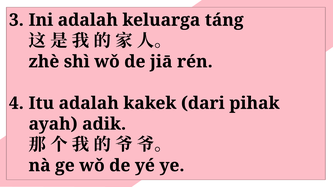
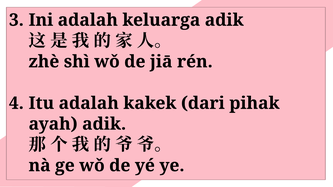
keluarga táng: táng -> adik (224, 20)
